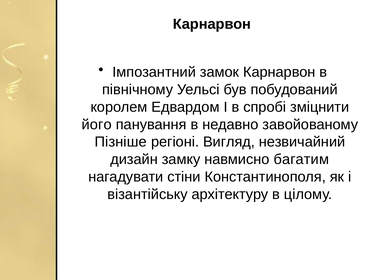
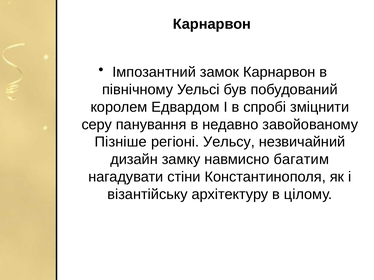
його: його -> серу (97, 125)
Вигляд: Вигляд -> Уельсу (229, 142)
